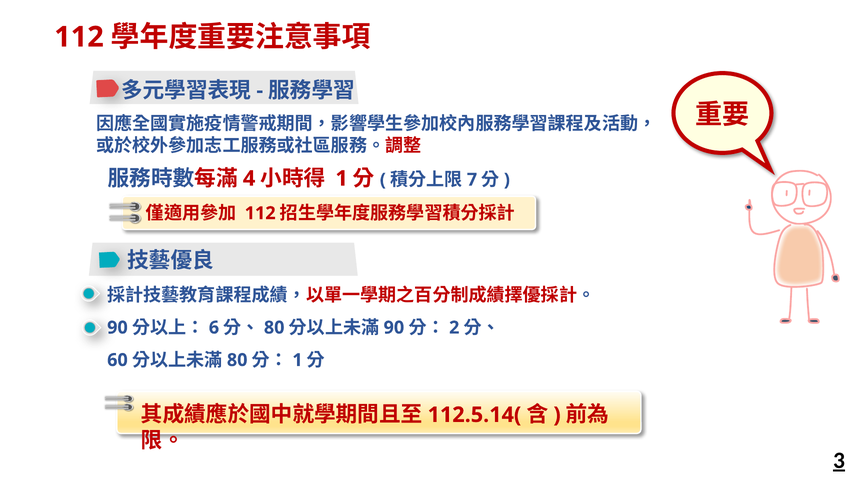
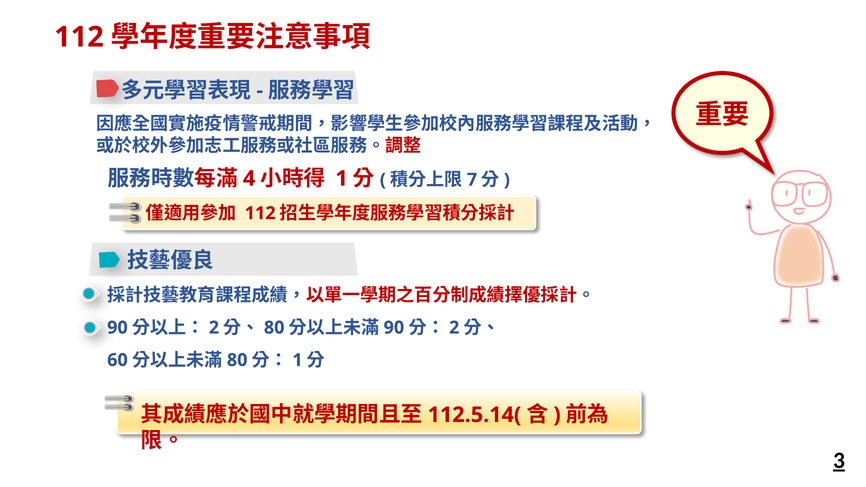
6: 6 -> 2 (214, 328)
